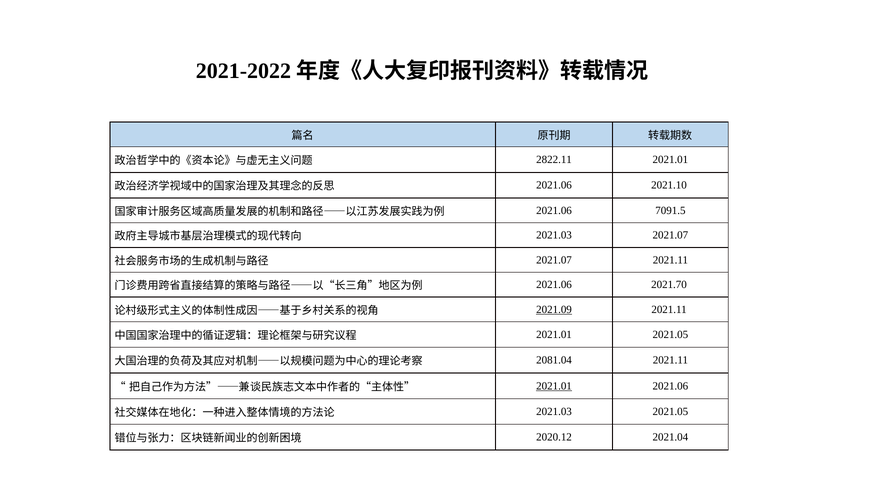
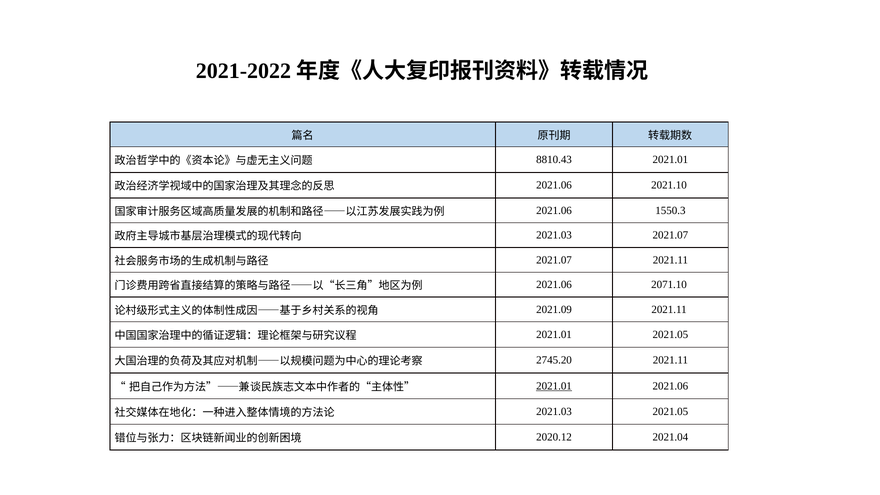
2822.11: 2822.11 -> 8810.43 (554, 160)
7091.5: 7091.5 -> 1550.3 (670, 210)
2021.70: 2021.70 -> 2071.10 (669, 285)
2021.09 underline: present -> none (554, 309)
2081.04: 2081.04 -> 2745.20 (554, 360)
